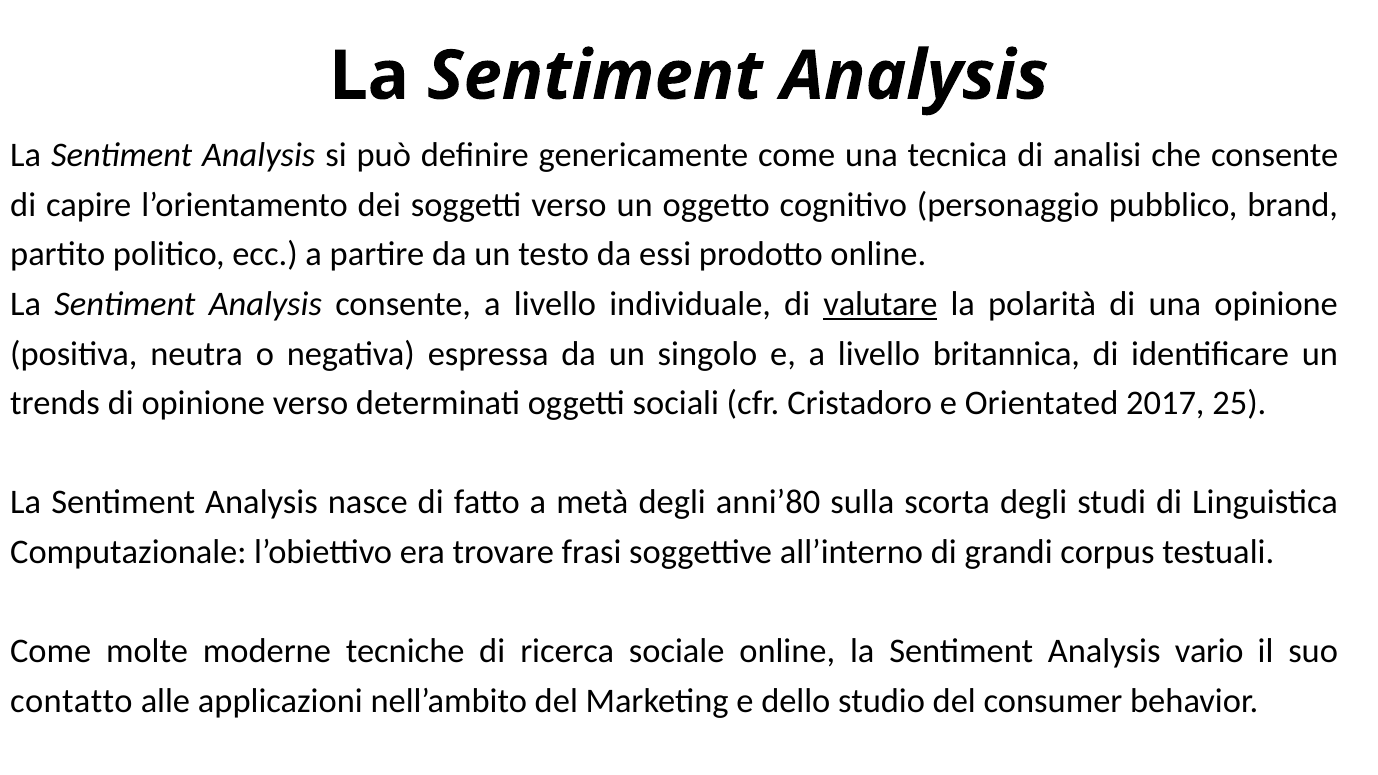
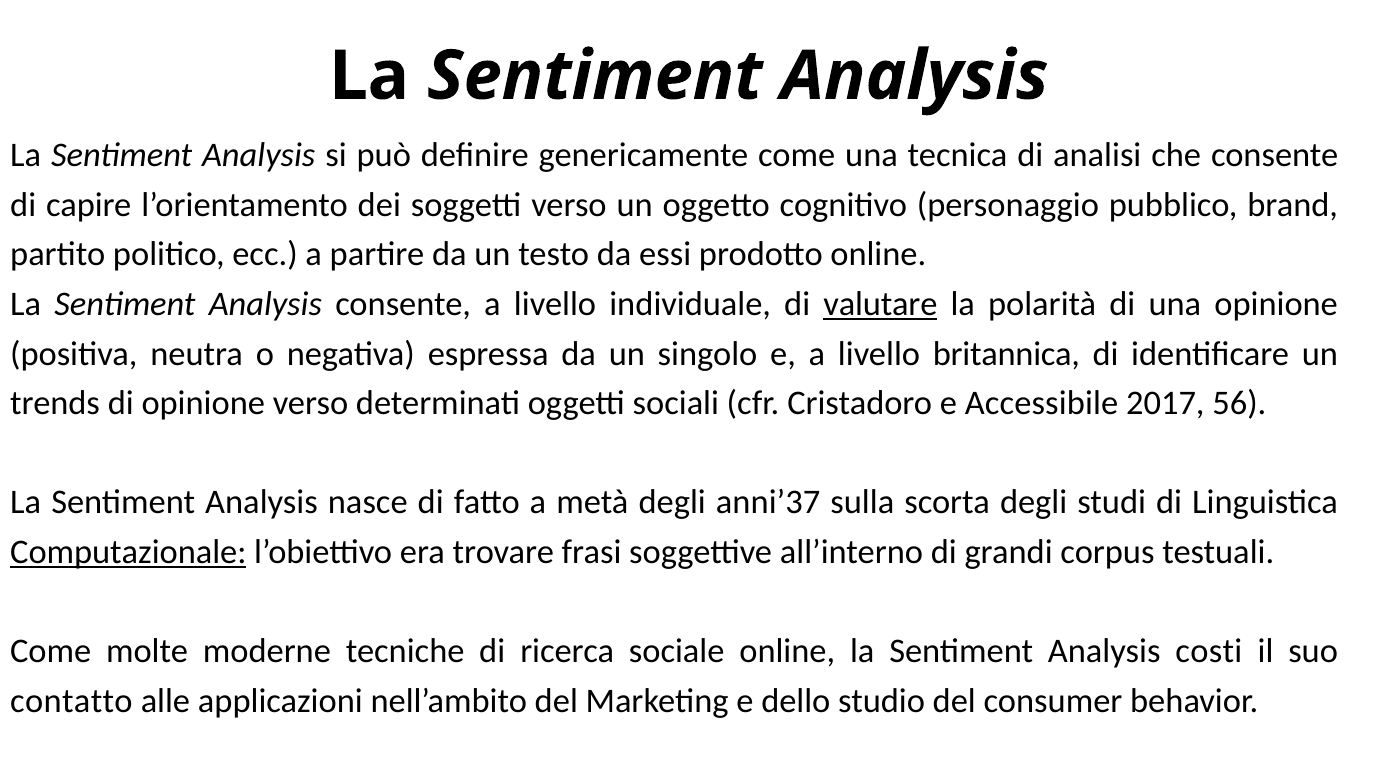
Orientated: Orientated -> Accessibile (1042, 403)
25: 25 -> 56 (1239, 403)
anni’80: anni’80 -> anni’37 (768, 503)
Computazionale underline: none -> present (128, 552)
vario: vario -> costi (1209, 651)
